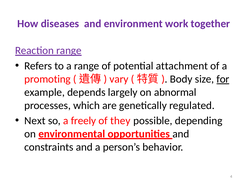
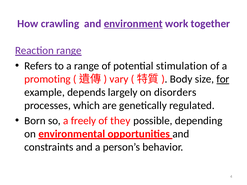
diseases: diseases -> crawling (60, 24)
environment underline: none -> present (133, 24)
attachment: attachment -> stimulation (182, 66)
abnormal: abnormal -> disorders (175, 92)
Next: Next -> Born (35, 121)
